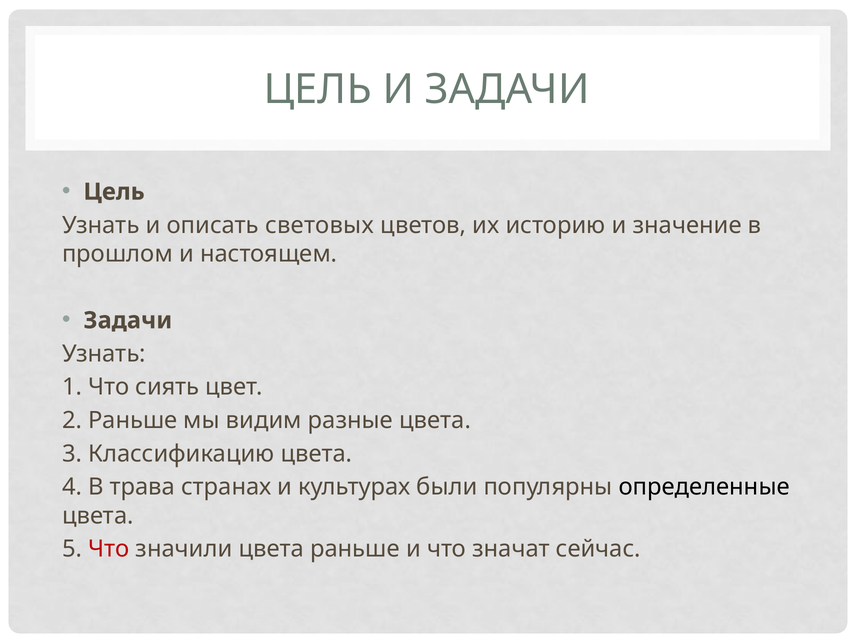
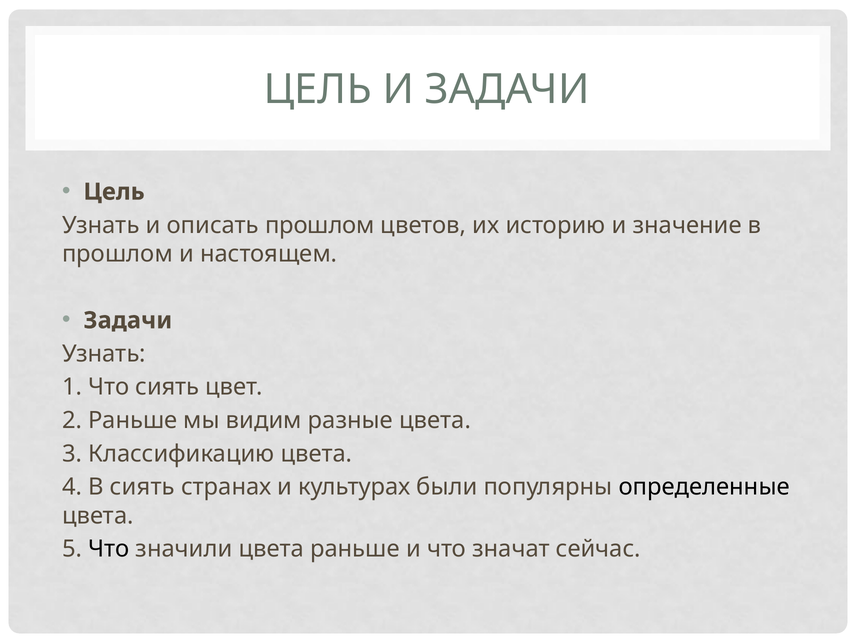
описать световых: световых -> прошлом (320, 225)
В трава: трава -> сиять (142, 487)
Что colour: red -> black (109, 549)
